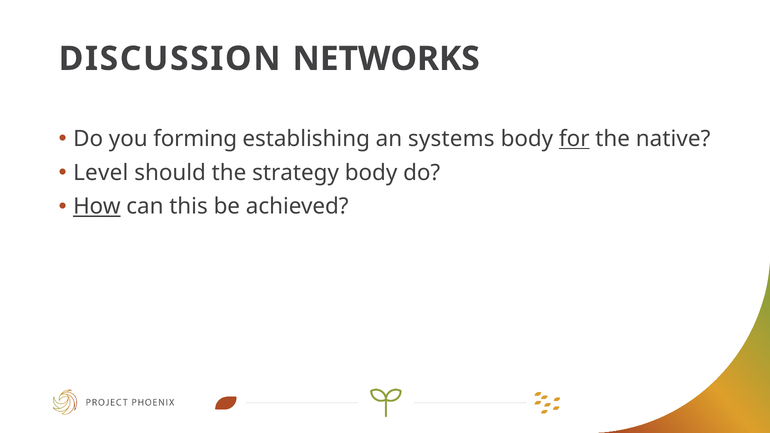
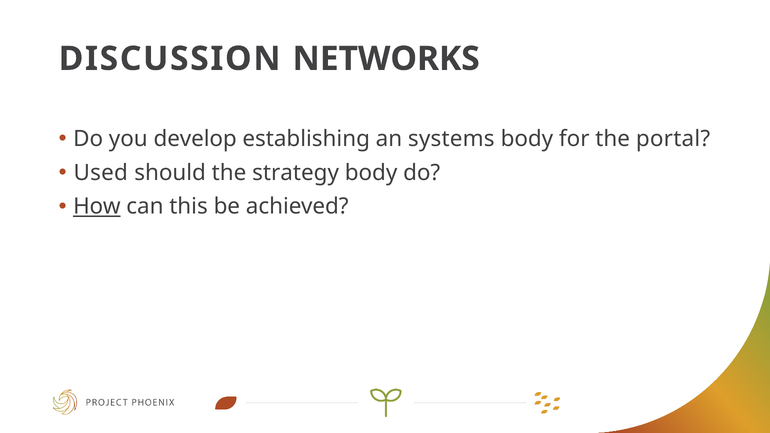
forming: forming -> develop (195, 139)
for underline: present -> none (574, 139)
native: native -> portal (673, 139)
Level: Level -> Used (101, 173)
